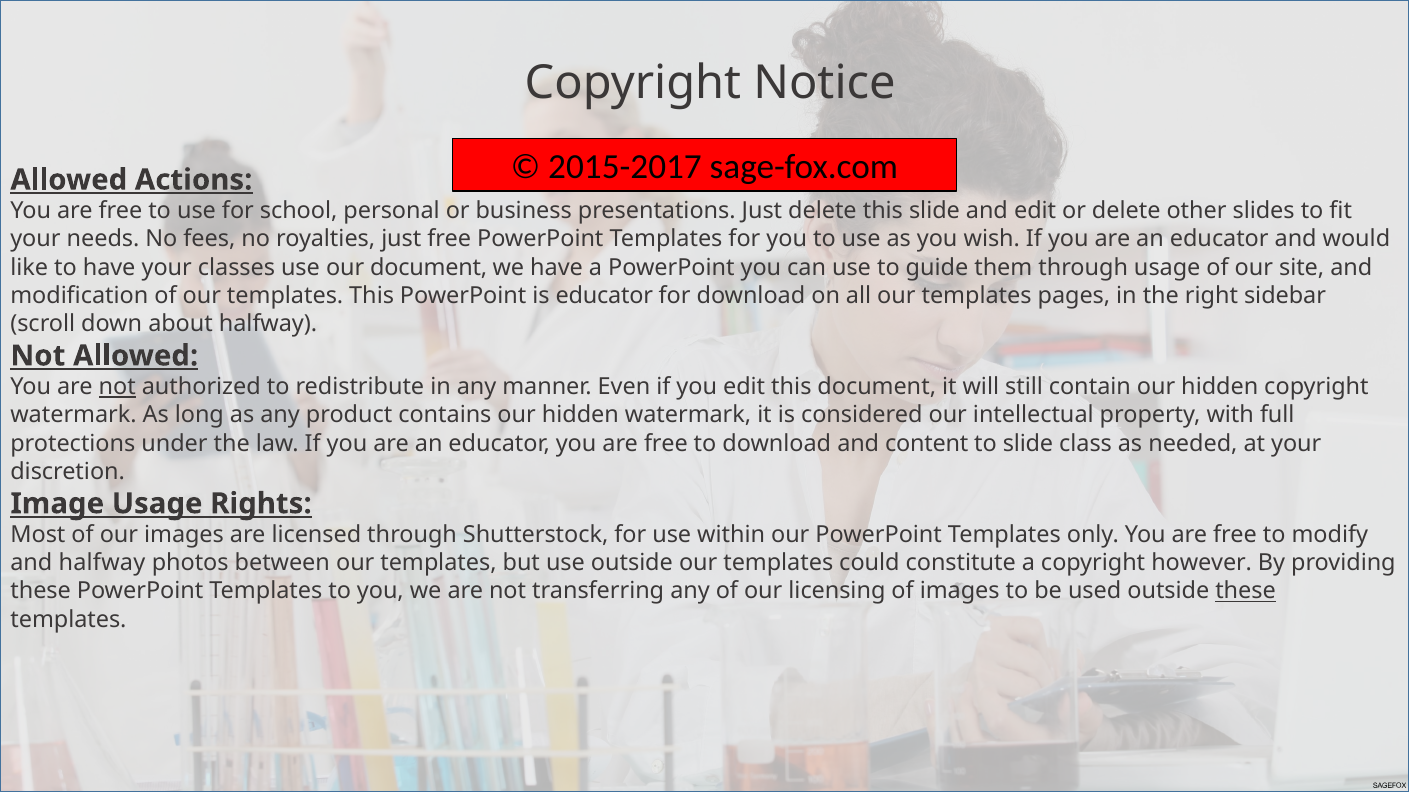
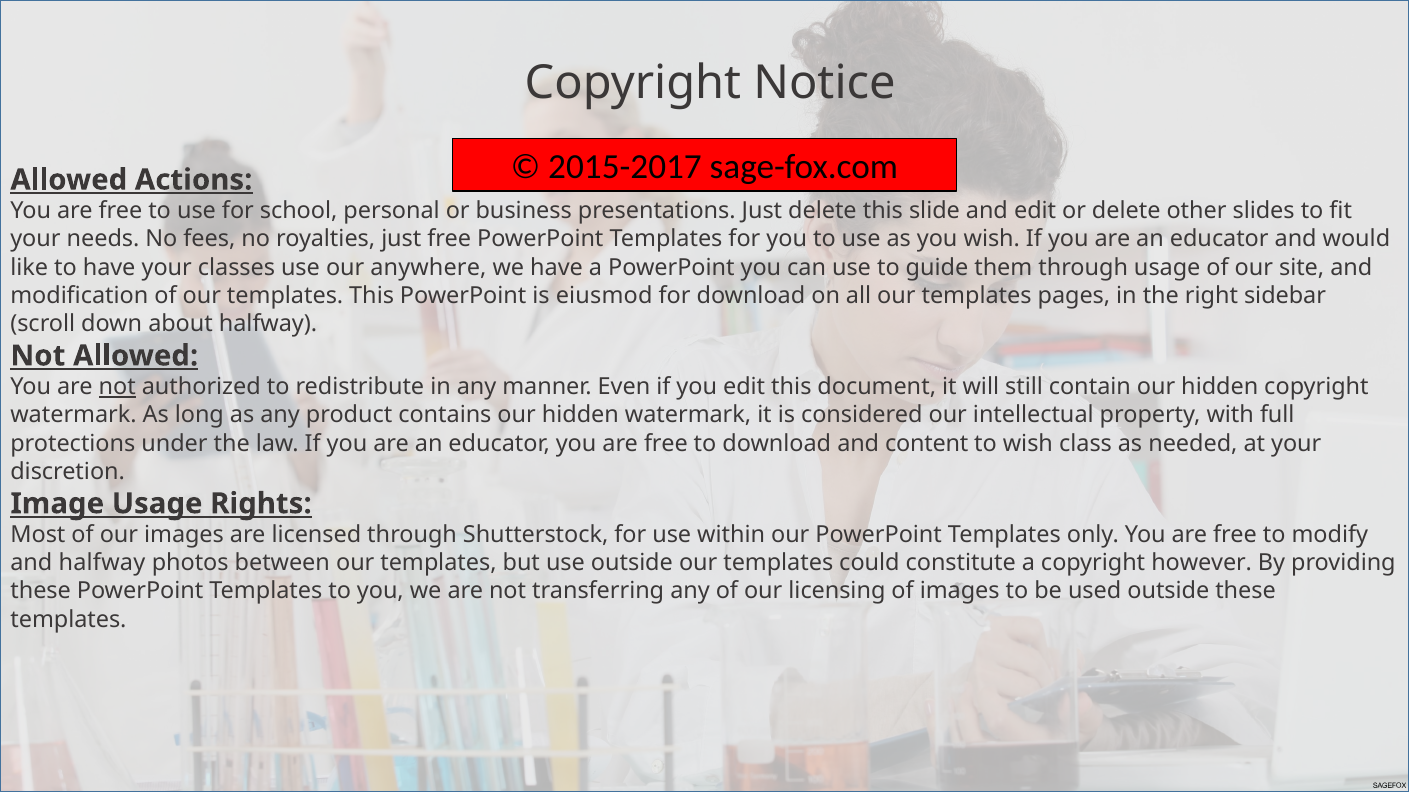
our document: document -> anywhere (428, 268)
is educator: educator -> eiusmod (604, 296)
to slide: slide -> wish (1028, 444)
these underline: present -> none (1246, 592)
